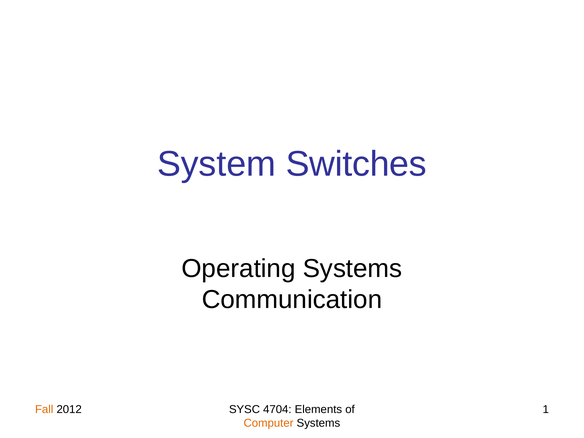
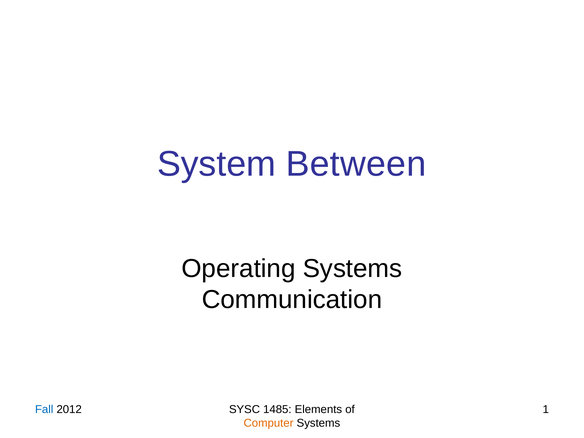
Switches: Switches -> Between (356, 164)
Fall colour: orange -> blue (44, 409)
4704: 4704 -> 1485 (277, 409)
